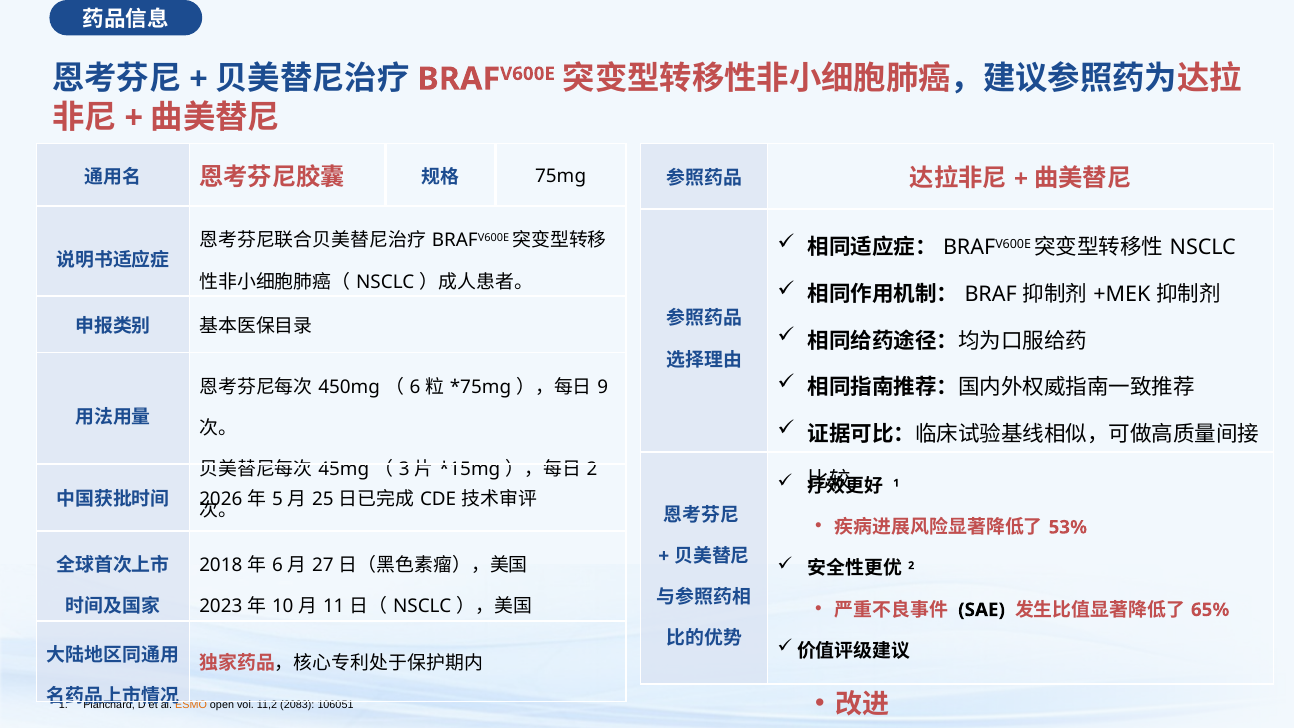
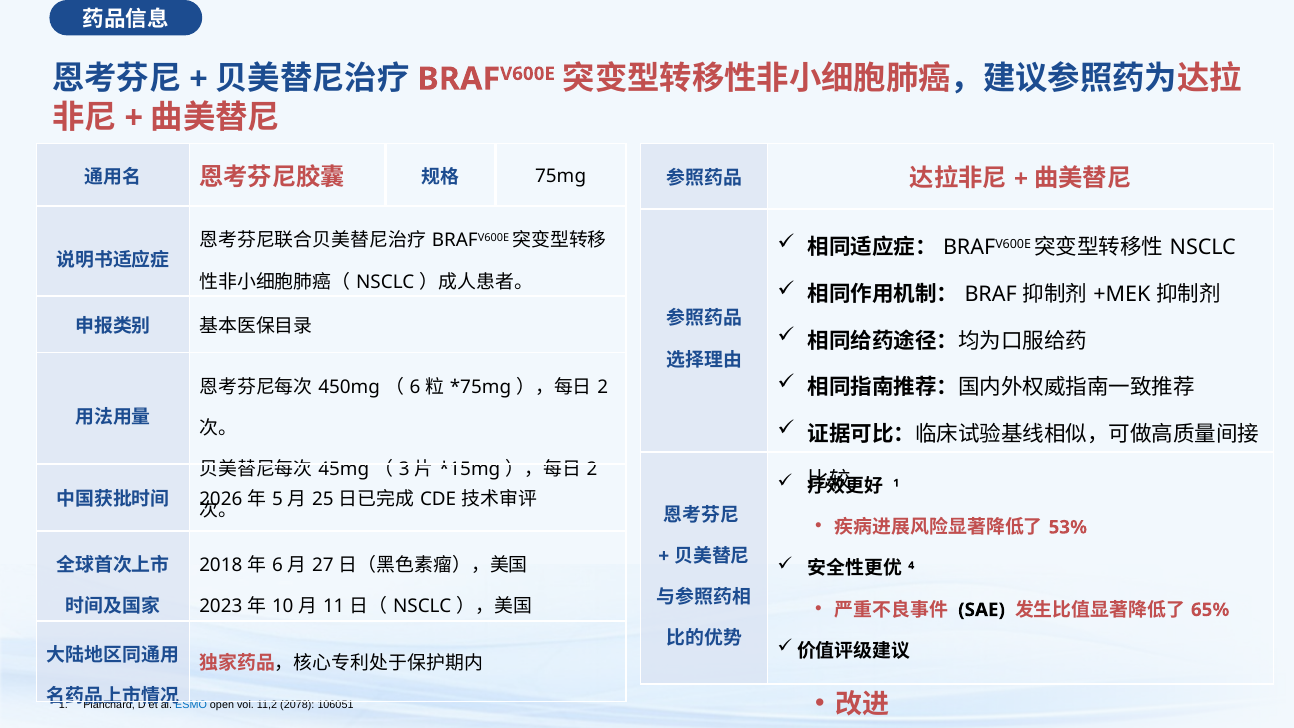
9: 9 -> 2 (603, 387)
2: 2 -> 4 (911, 565)
ESMO colour: orange -> blue (191, 705)
2083: 2083 -> 2078 (297, 705)
